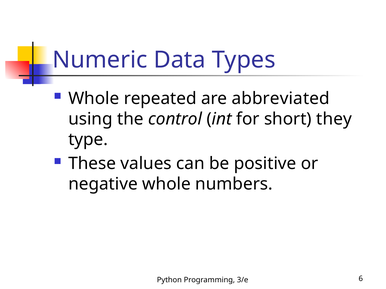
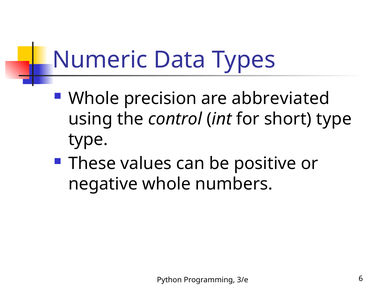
repeated: repeated -> precision (160, 99)
short they: they -> type (334, 119)
